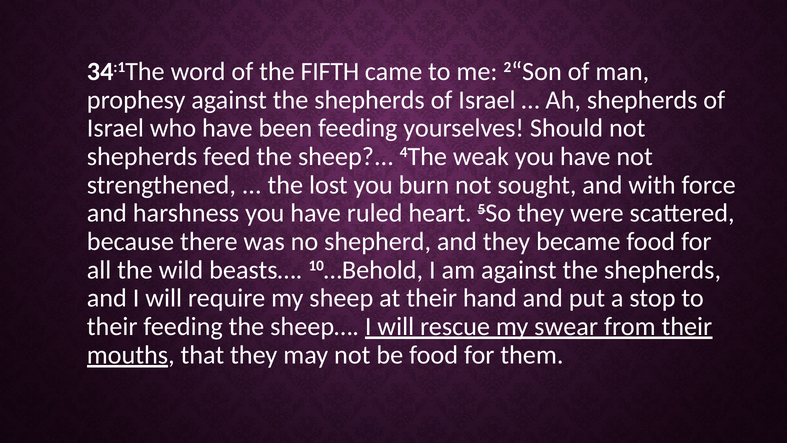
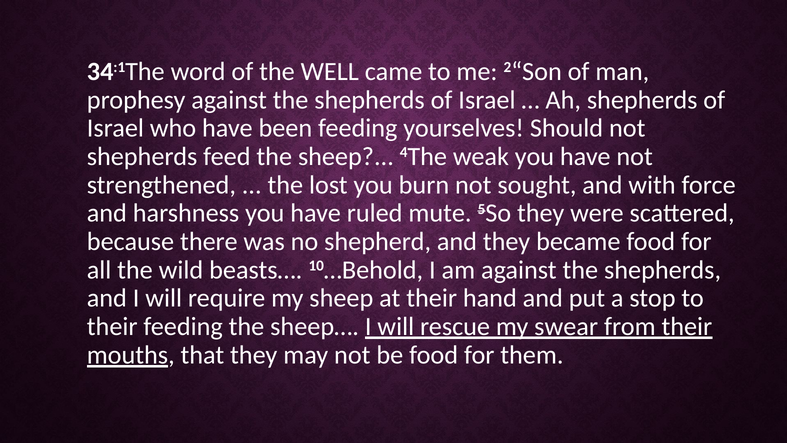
FIFTH: FIFTH -> WELL (330, 71)
heart: heart -> mute (440, 213)
